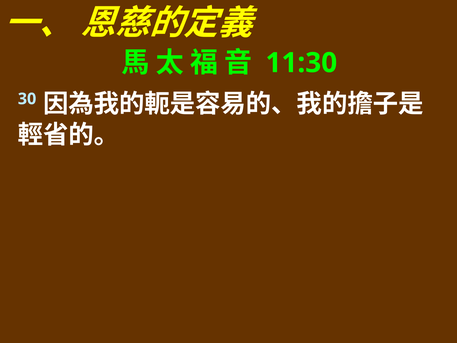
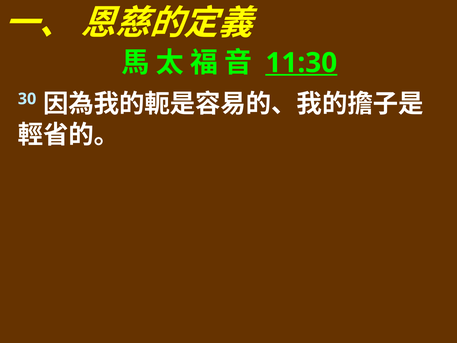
11:30 underline: none -> present (301, 63)
